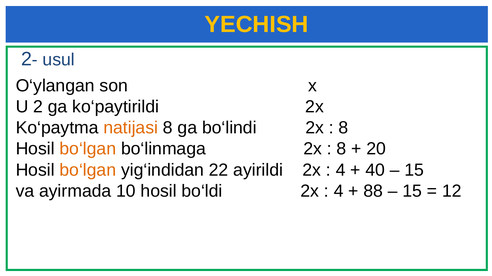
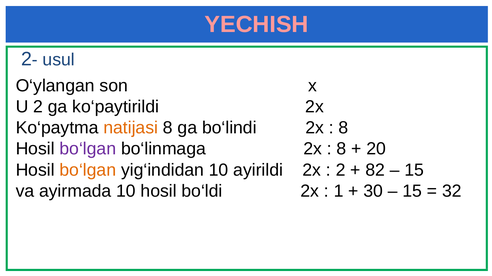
YECHISH colour: yellow -> pink (257, 25)
bo‘lgan colour: orange -> purple (88, 149)
yig‘indidan 22: 22 -> 10 (219, 170)
4: 4 -> 2 (341, 170)
40: 40 -> 82 (375, 170)
4: 4 -> 1 (339, 191)
88: 88 -> 30 (373, 191)
12: 12 -> 32 (452, 191)
